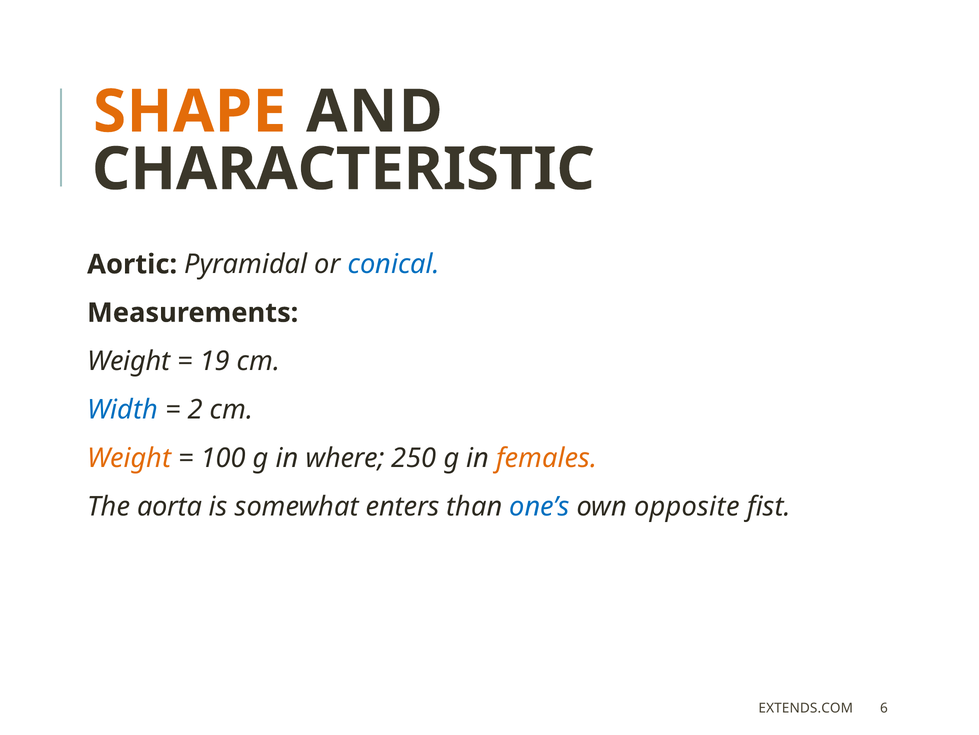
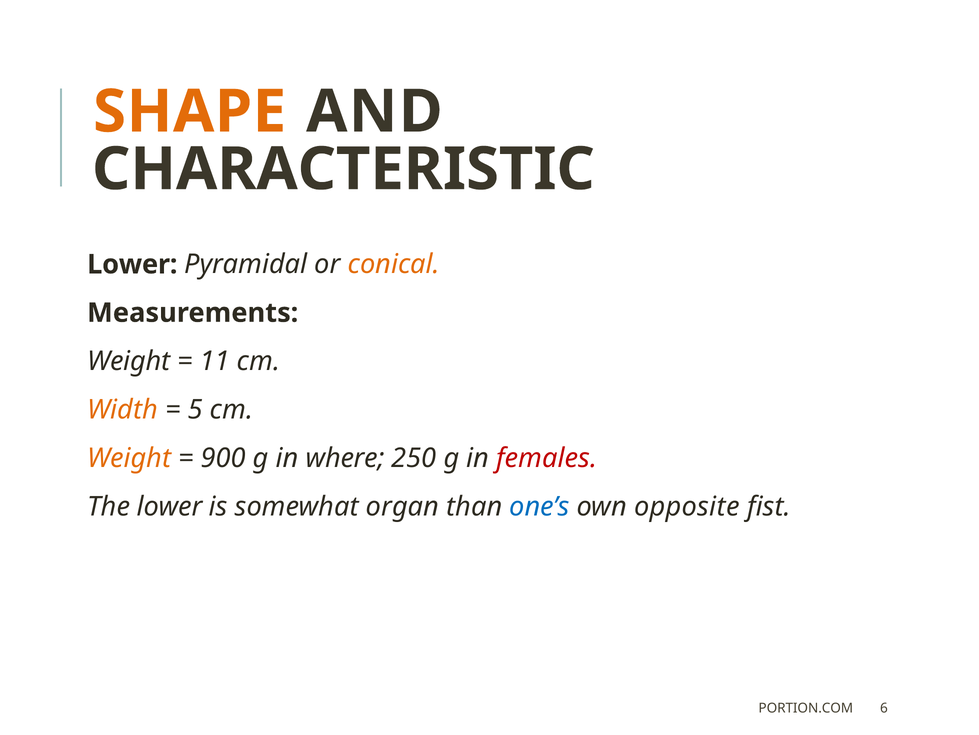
Aortic: Aortic -> Lower (132, 264)
conical colour: blue -> orange (394, 264)
19: 19 -> 11 (215, 361)
Width colour: blue -> orange (123, 409)
2: 2 -> 5 (195, 409)
100: 100 -> 900 (223, 458)
females colour: orange -> red (547, 458)
The aorta: aorta -> lower (170, 506)
enters: enters -> organ (403, 506)
EXTENDS.COM: EXTENDS.COM -> PORTION.COM (806, 707)
